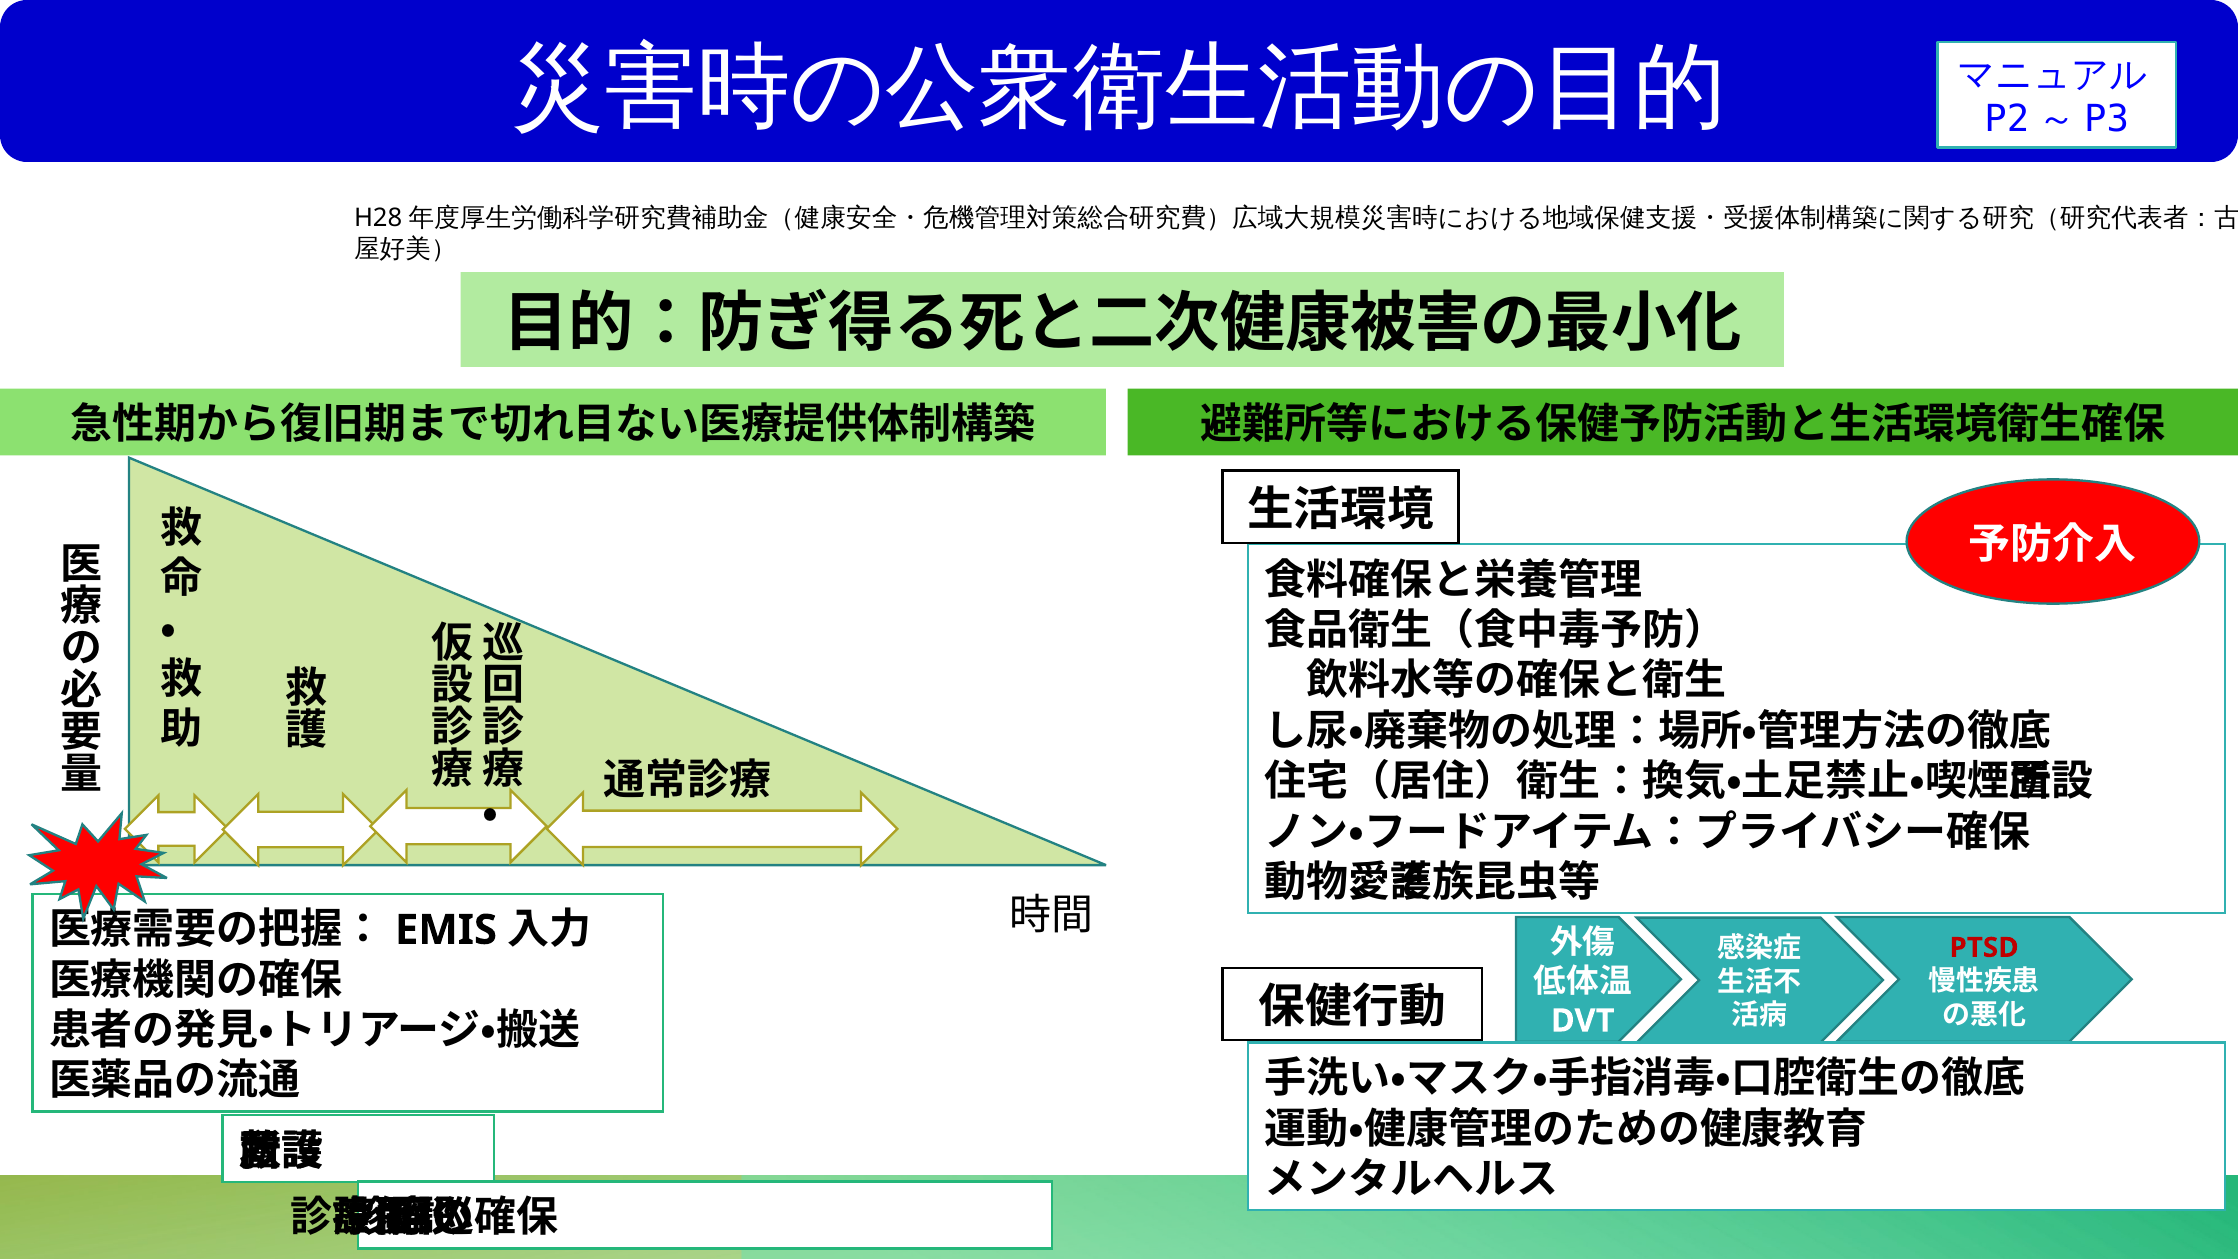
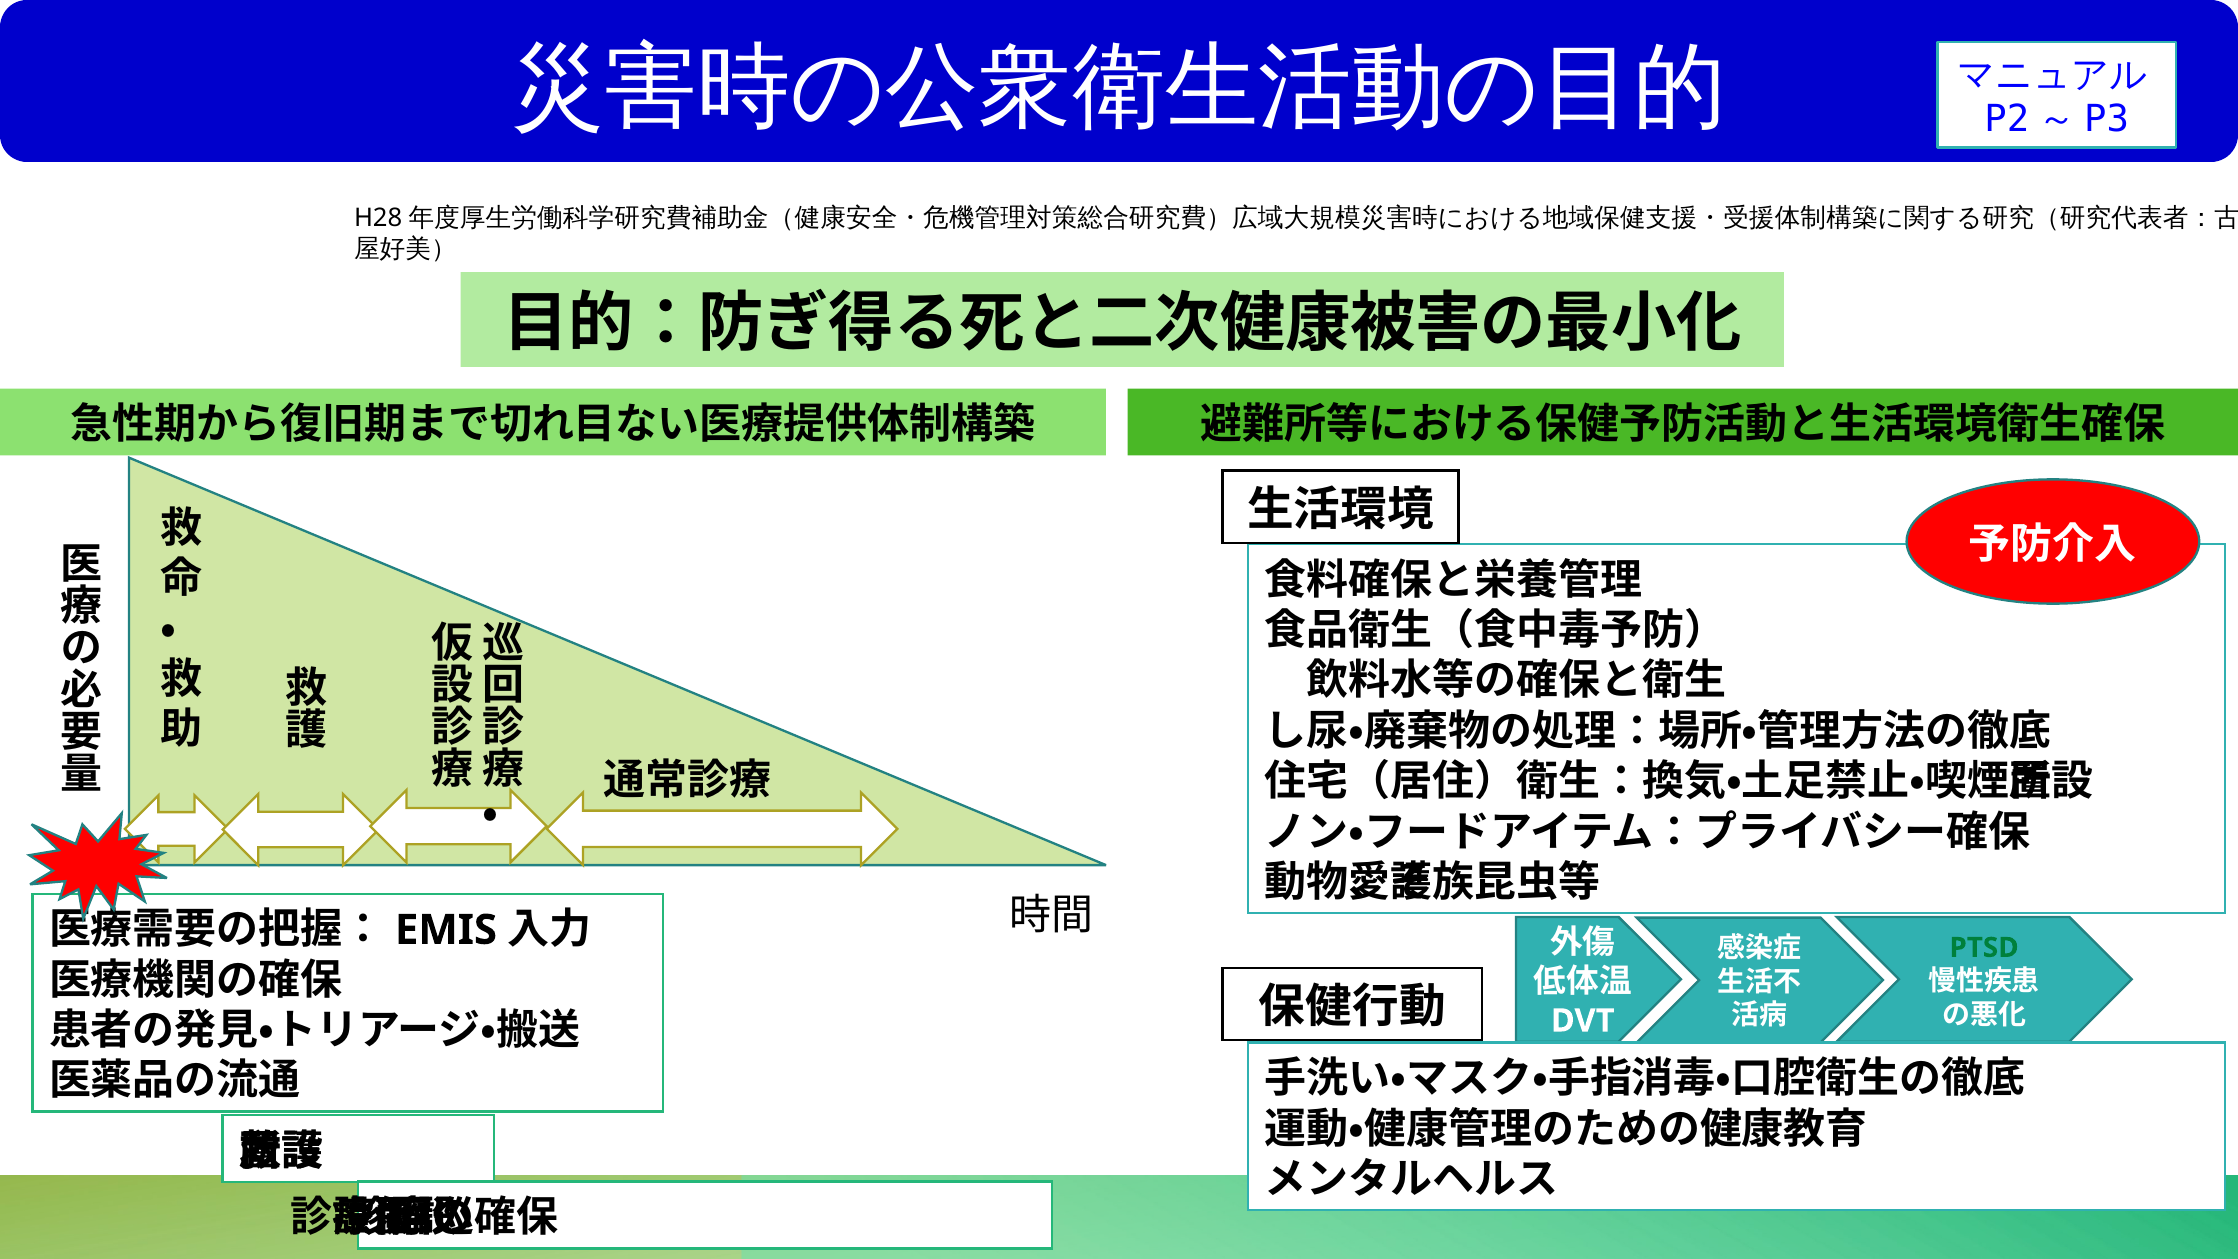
PTSD colour: red -> green (1984, 948)
